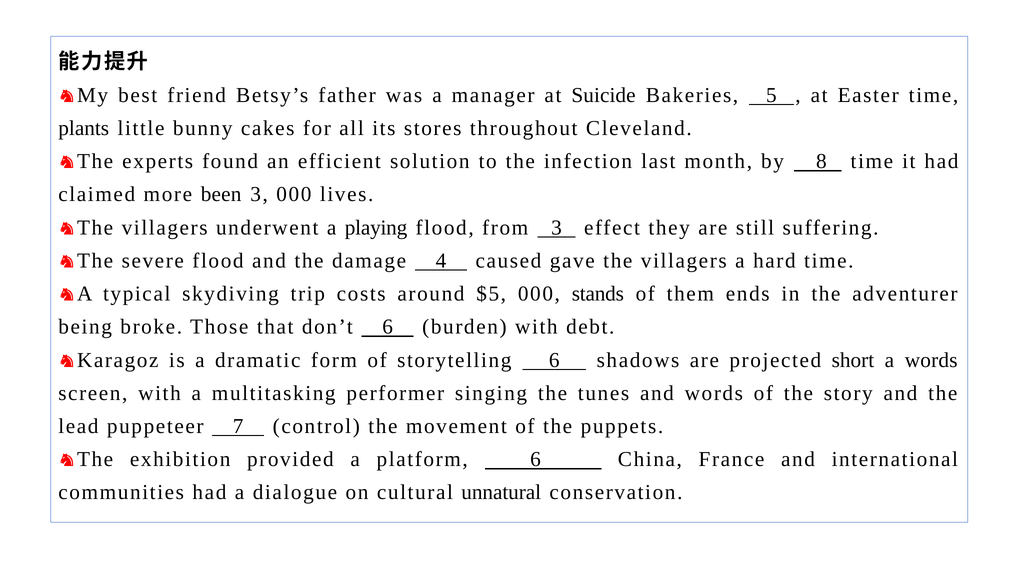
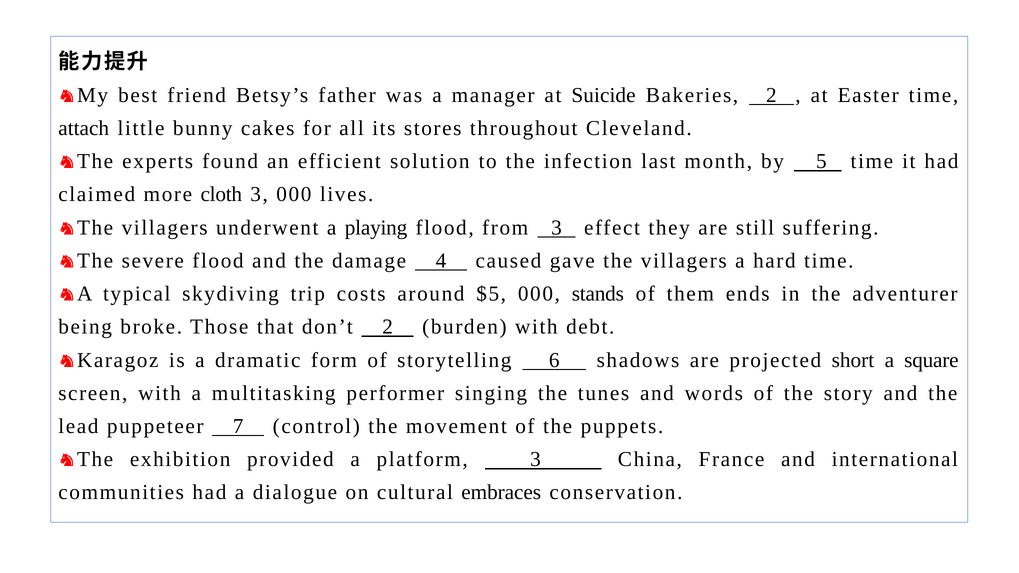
Bakeries 5: 5 -> 2 (771, 95)
plants: plants -> attach (84, 128)
8: 8 -> 5 (821, 161)
been: been -> cloth (221, 194)
don’t 6: 6 -> 2 (388, 327)
a words: words -> square (931, 360)
platform 6: 6 -> 3 (536, 460)
unnatural: unnatural -> embraces (501, 493)
